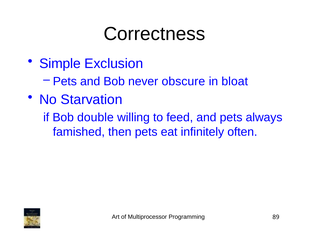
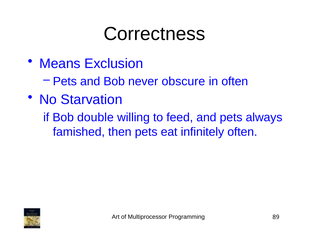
Simple: Simple -> Means (60, 63)
in bloat: bloat -> often (235, 81)
